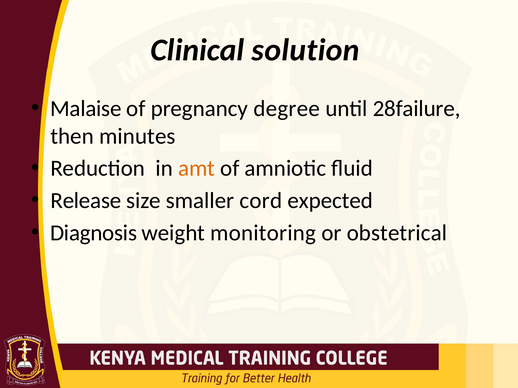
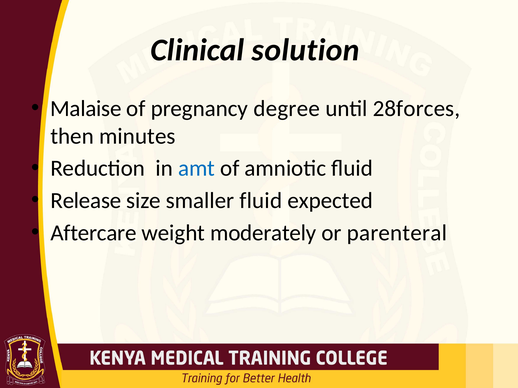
28failure: 28failure -> 28forces (416, 109)
amt colour: orange -> blue (197, 169)
smaller cord: cord -> fluid (261, 201)
Diagnosis: Diagnosis -> Aftercare (94, 233)
monitoring: monitoring -> moderately (263, 233)
obstetrical: obstetrical -> parenteral (397, 233)
